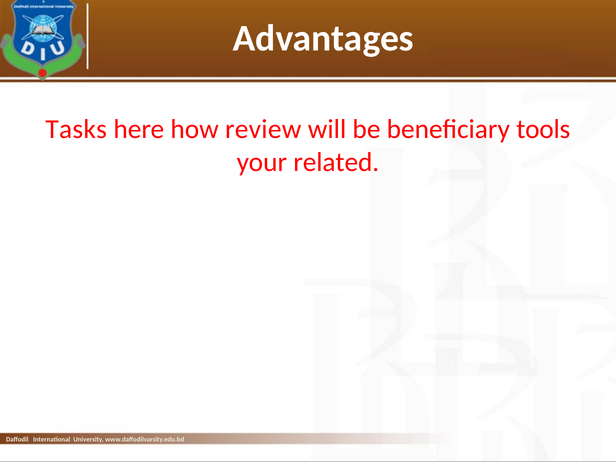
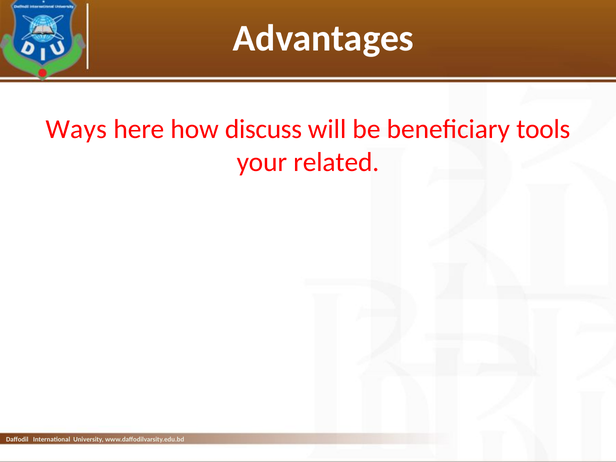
Tasks: Tasks -> Ways (76, 129)
review: review -> discuss (263, 129)
